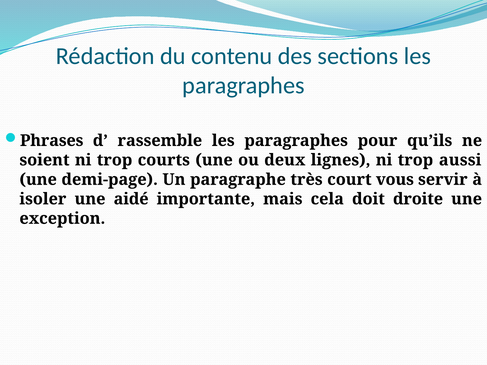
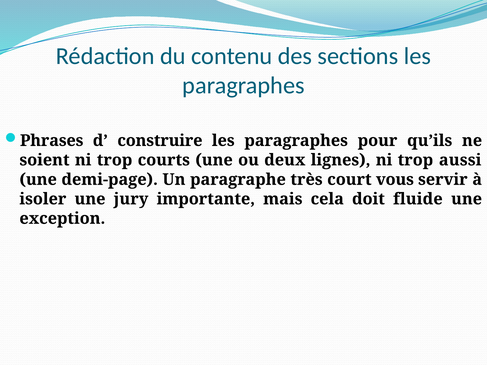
rassemble: rassemble -> construire (160, 141)
aidé: aidé -> jury (131, 199)
droite: droite -> fluide (418, 199)
